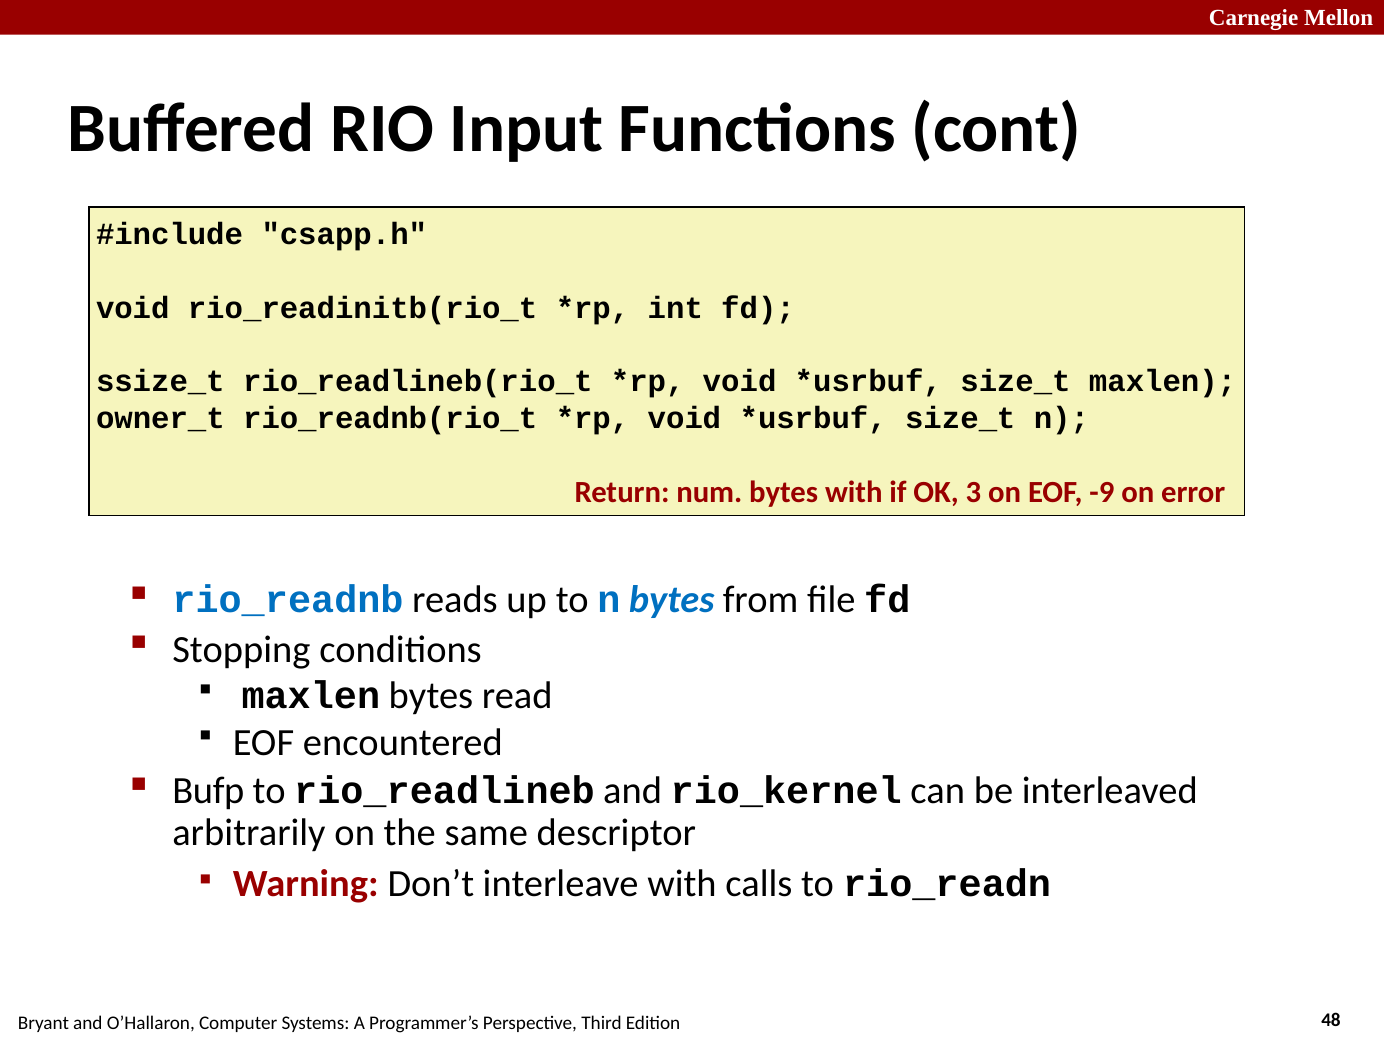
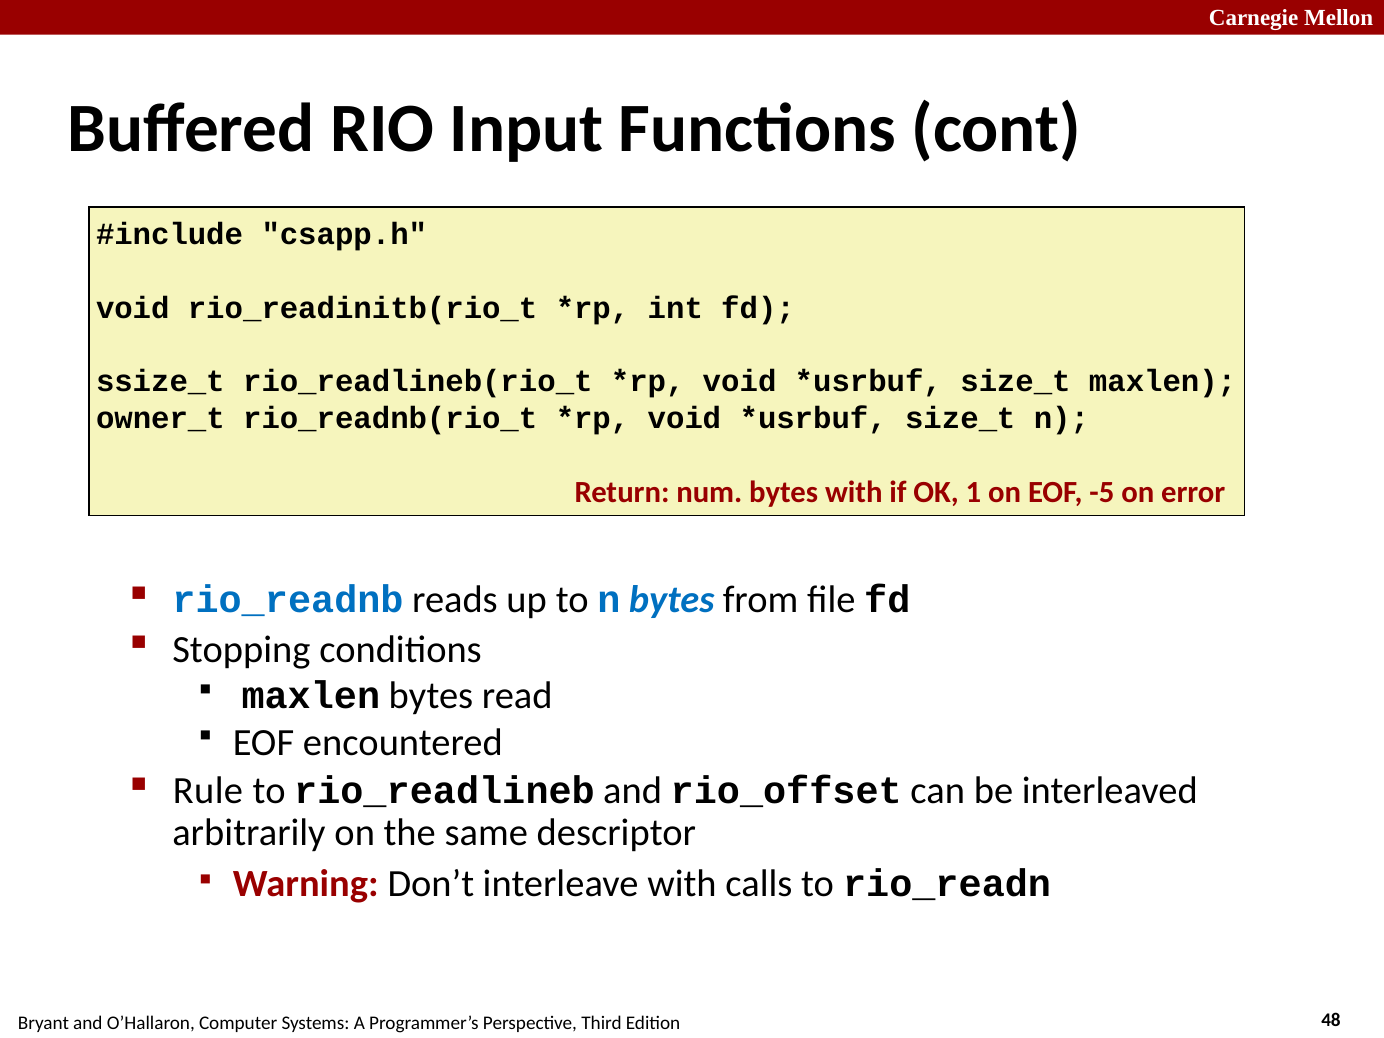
3: 3 -> 1 (973, 492)
-9: -9 -> -5 (1102, 492)
Bufp: Bufp -> Rule (208, 791)
rio_kernel: rio_kernel -> rio_offset (786, 791)
